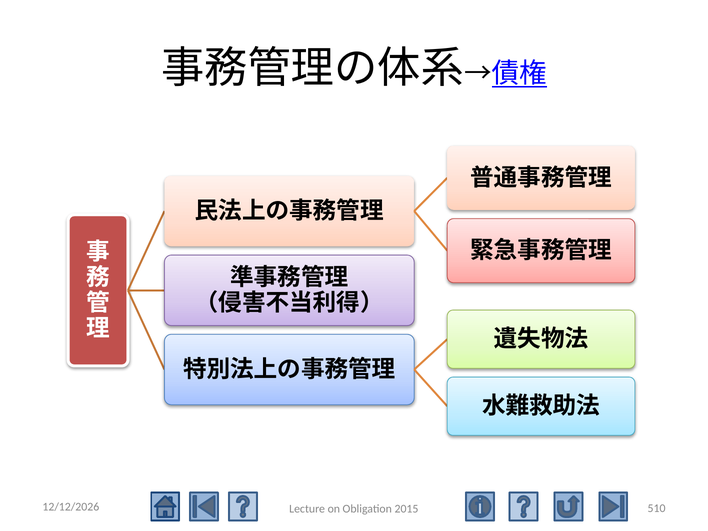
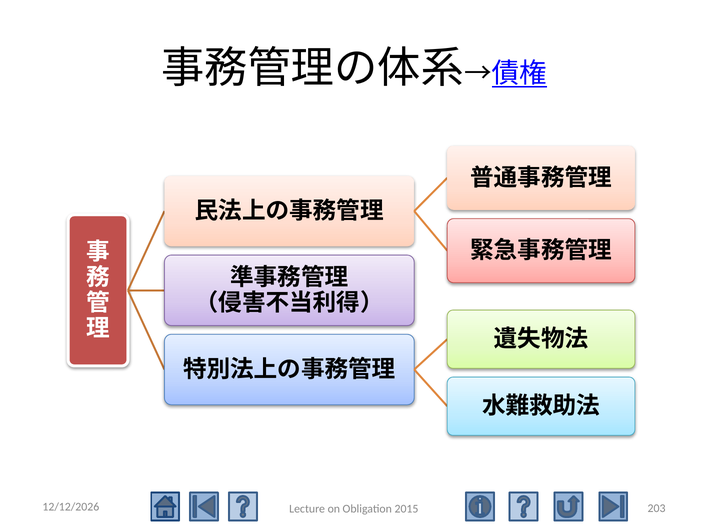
510: 510 -> 203 (657, 509)
